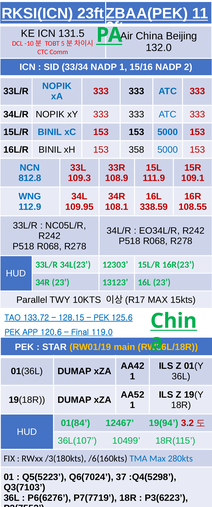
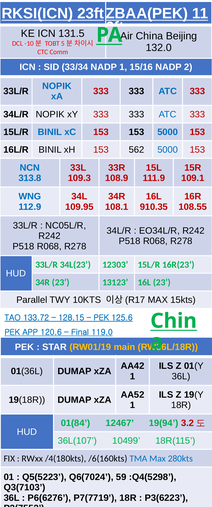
358: 358 -> 562 (136, 150)
812.8: 812.8 -> 313.8 (30, 178)
338.59: 338.59 -> 910.35 (154, 207)
/3(180kts: /3(180kts -> /4(180kts (66, 459)
37: 37 -> 59 (121, 477)
